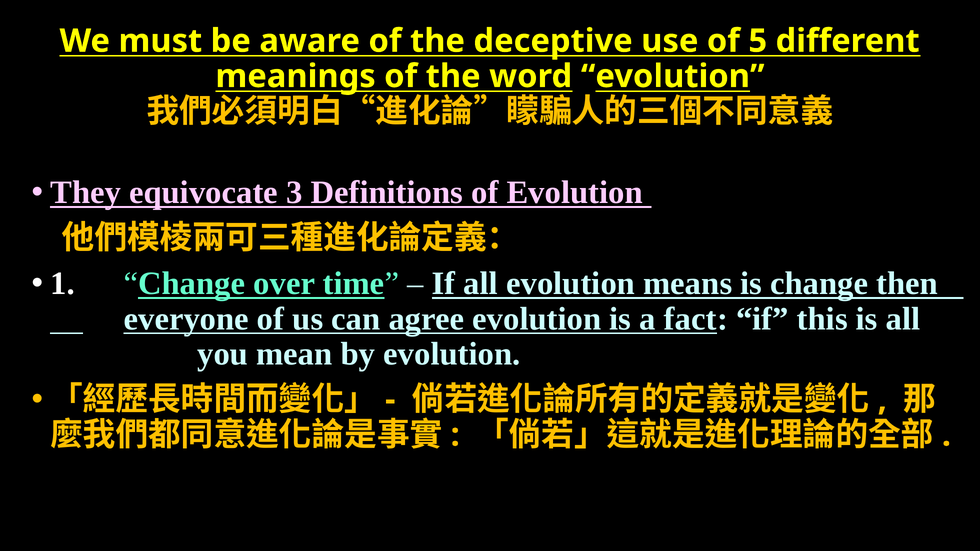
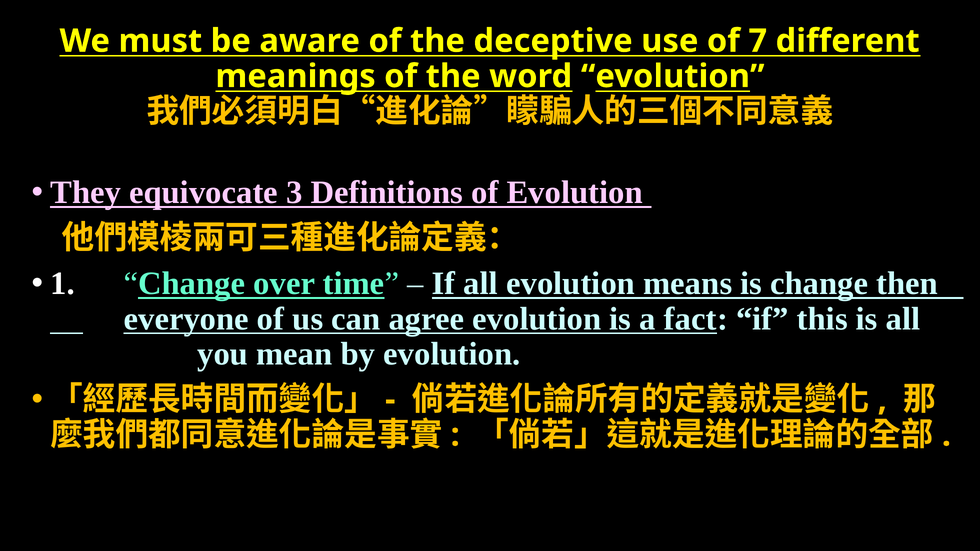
5: 5 -> 7 (758, 41)
